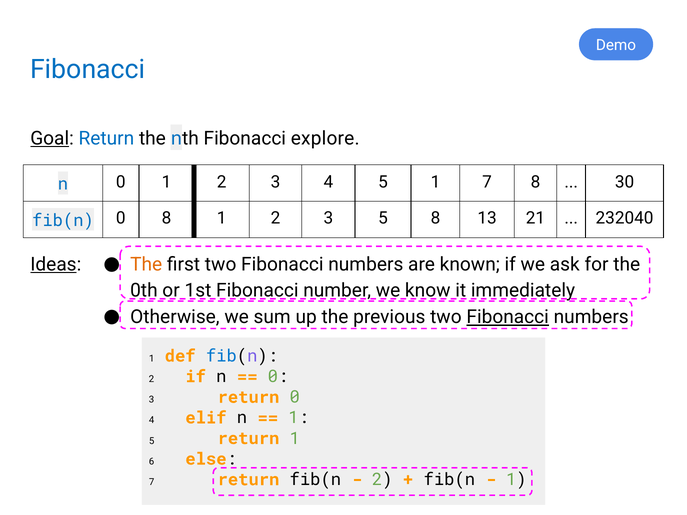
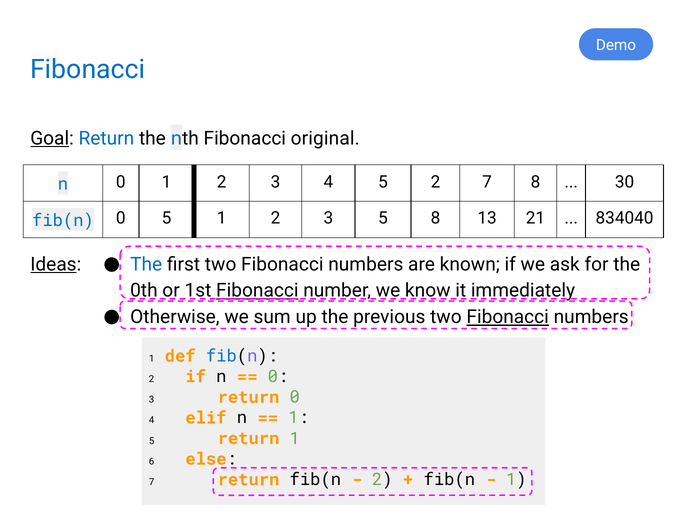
explore: explore -> original (325, 139)
5 1: 1 -> 2 (435, 182)
0 8: 8 -> 5 (167, 218)
232040: 232040 -> 834040 (625, 218)
The colour: orange -> blue (146, 264)
Fibonacci underline: none -> present (257, 291)
